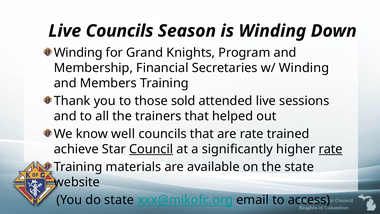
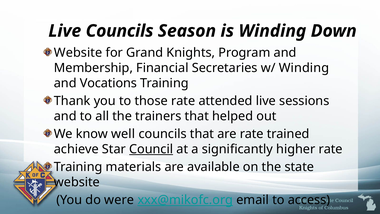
Winding: Winding -> Website (78, 53)
Members: Members -> Vocations (108, 83)
those sold: sold -> rate (183, 101)
rate underline: present -> none (331, 149)
do state: state -> were (119, 200)
